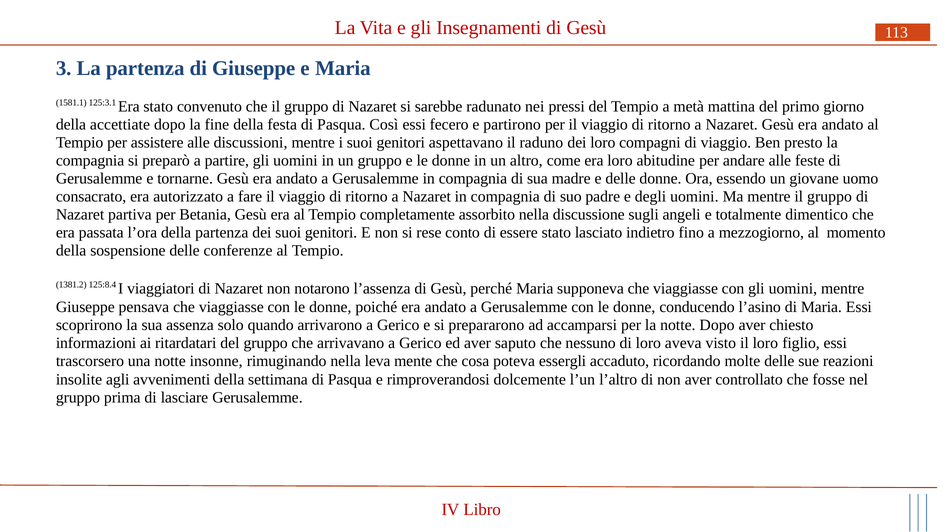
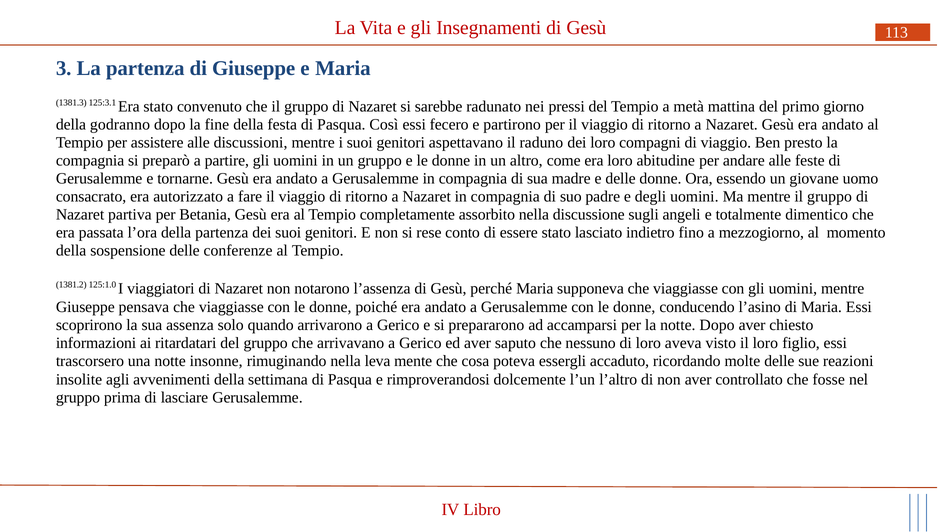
1581.1: 1581.1 -> 1381.3 (71, 103)
accettiate: accettiate -> godranno (120, 125)
125:8.4: 125:8.4 -> 125:1.0 (102, 285)
